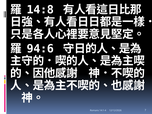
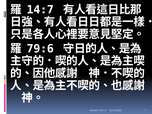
14:8: 14:8 -> 14:7 (40, 10)
94:6: 94:6 -> 79:6 (40, 49)
